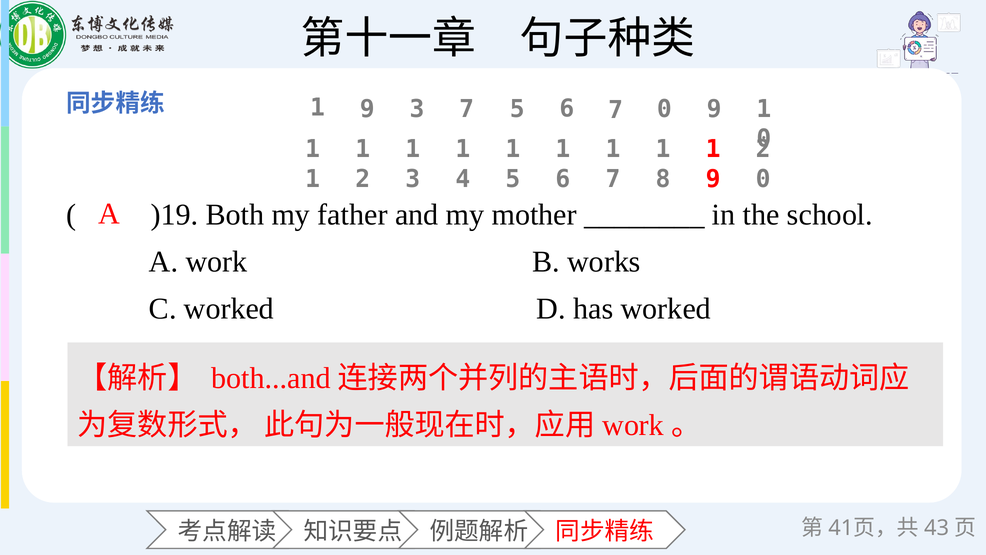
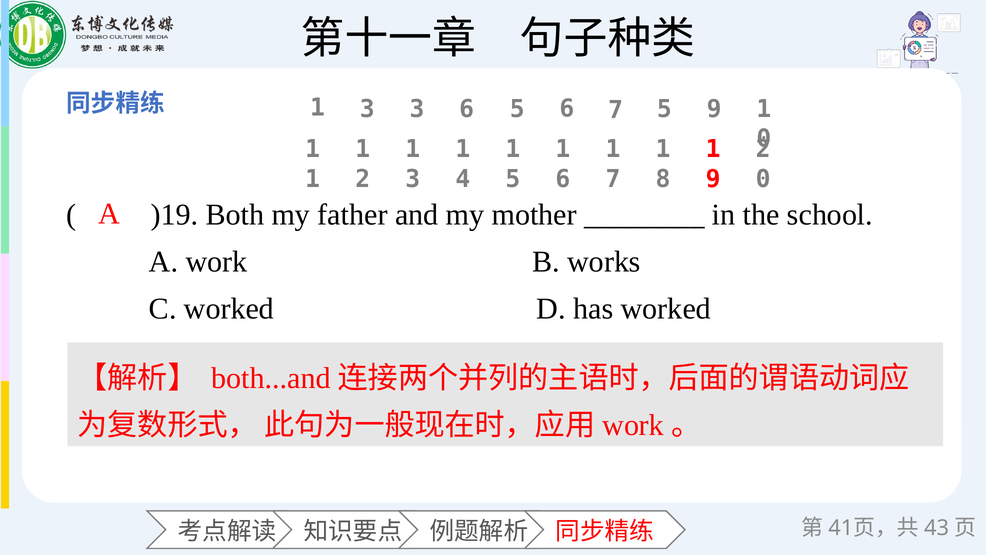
9: 9 -> 3 (367, 109)
3 7: 7 -> 6 (467, 109)
7 0: 0 -> 5 (664, 109)
